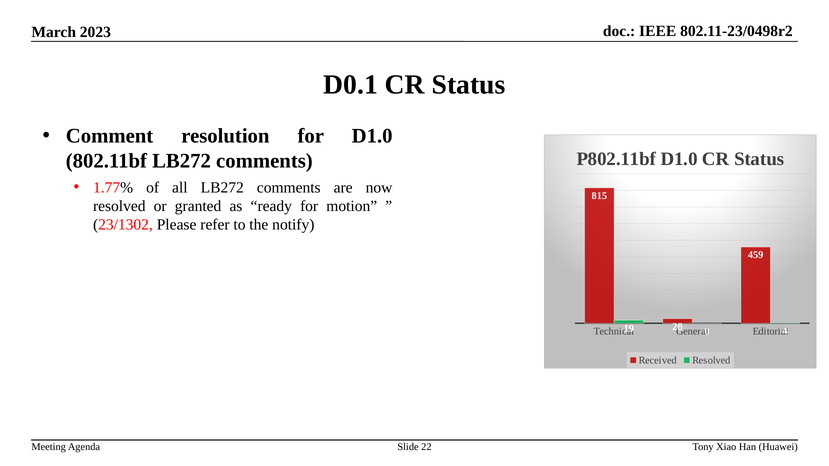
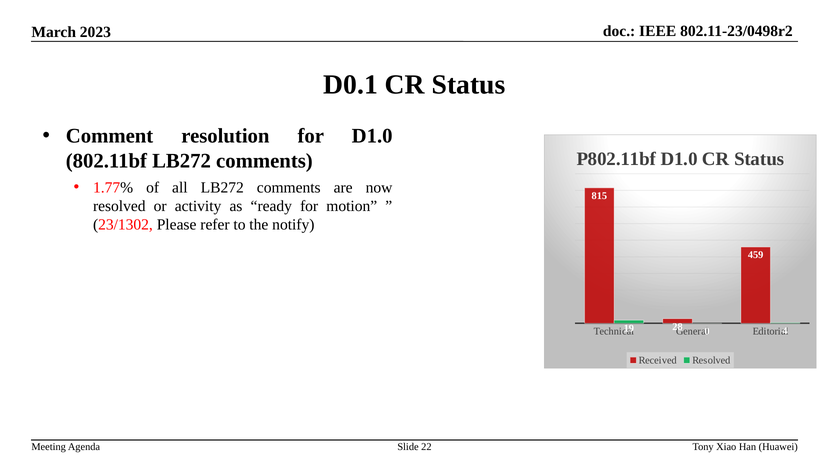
granted: granted -> activity (198, 206)
